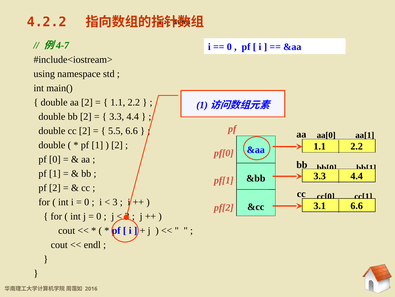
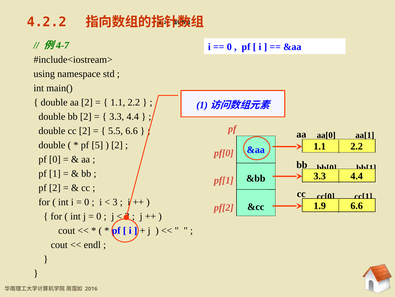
1: 1 -> 5 (97, 145)
3.1: 3.1 -> 1.9 (320, 205)
